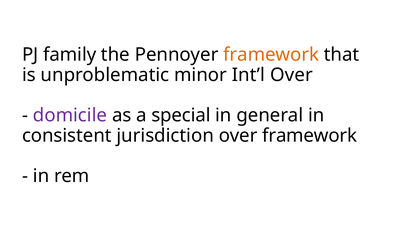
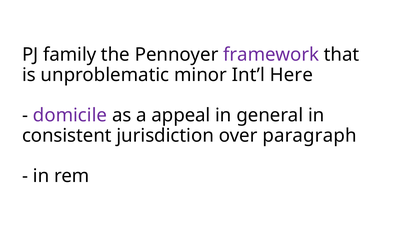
framework colour: orange -> purple (271, 55)
Int’l Over: Over -> Here (291, 75)
special: special -> appeal (181, 115)
over framework: framework -> paragraph (310, 135)
